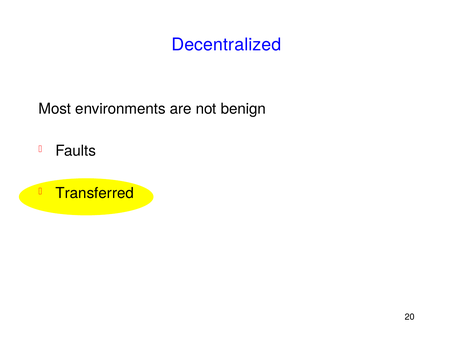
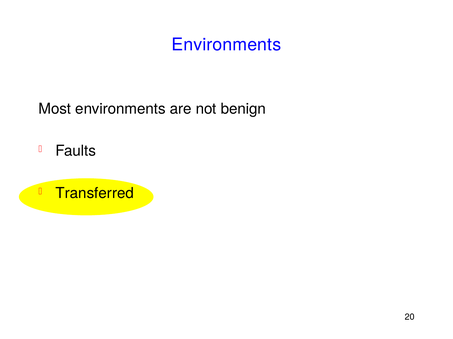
Decentralized: Decentralized -> Environments (226, 45)
